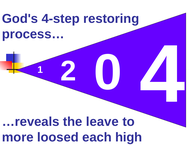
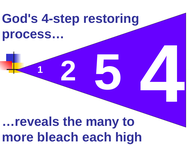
0: 0 -> 5 (108, 73)
leave: leave -> many (102, 122)
loosed: loosed -> bleach (58, 138)
